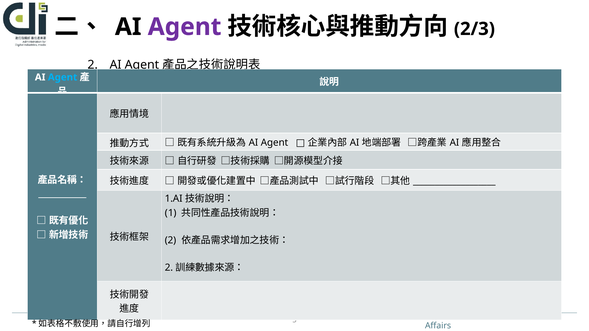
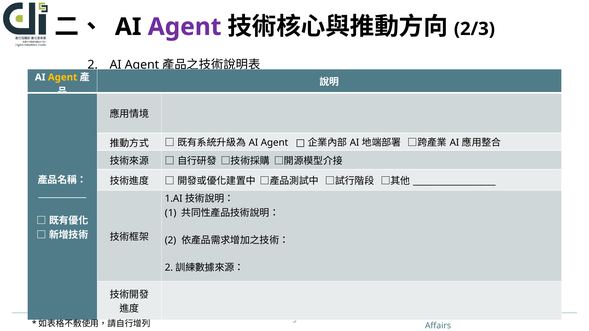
Agent colour: light blue -> yellow (63, 77)
